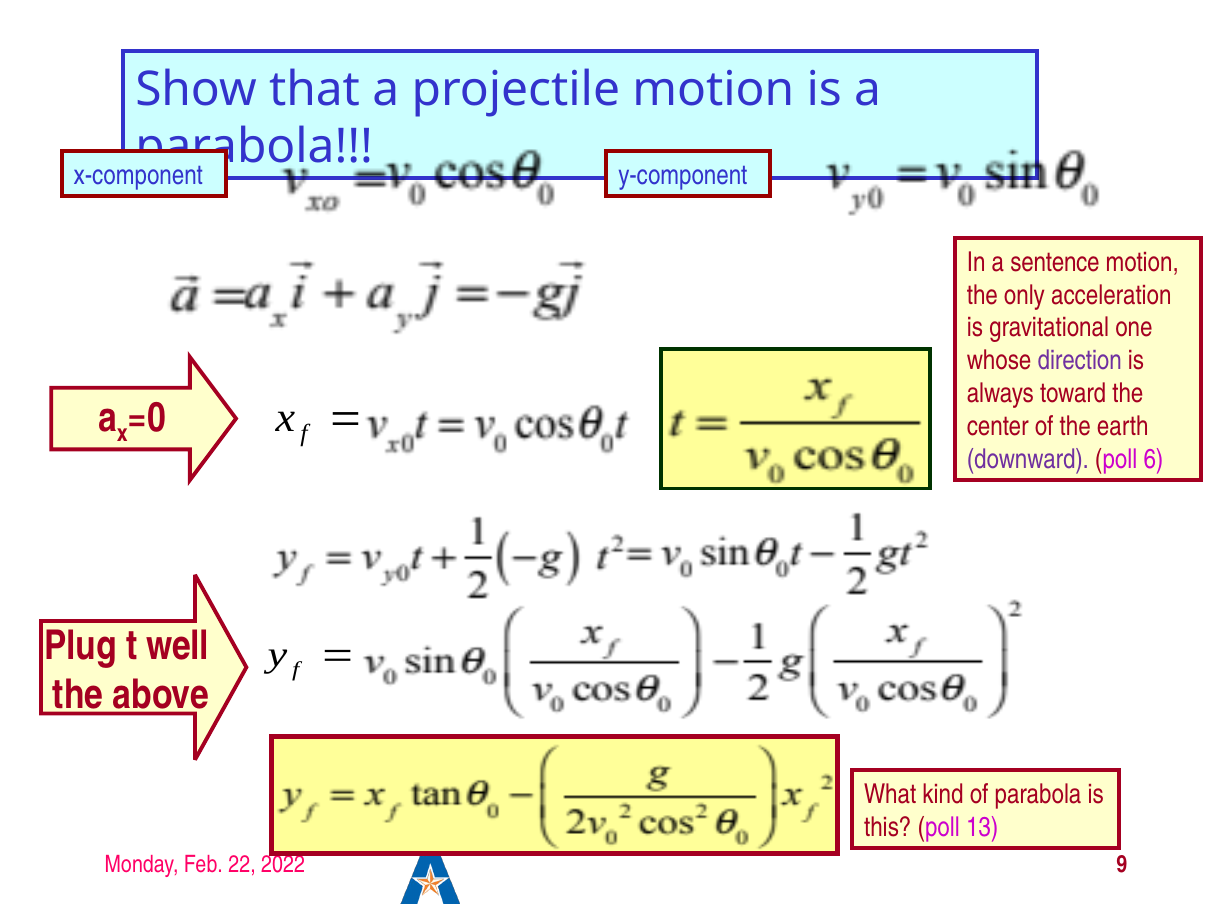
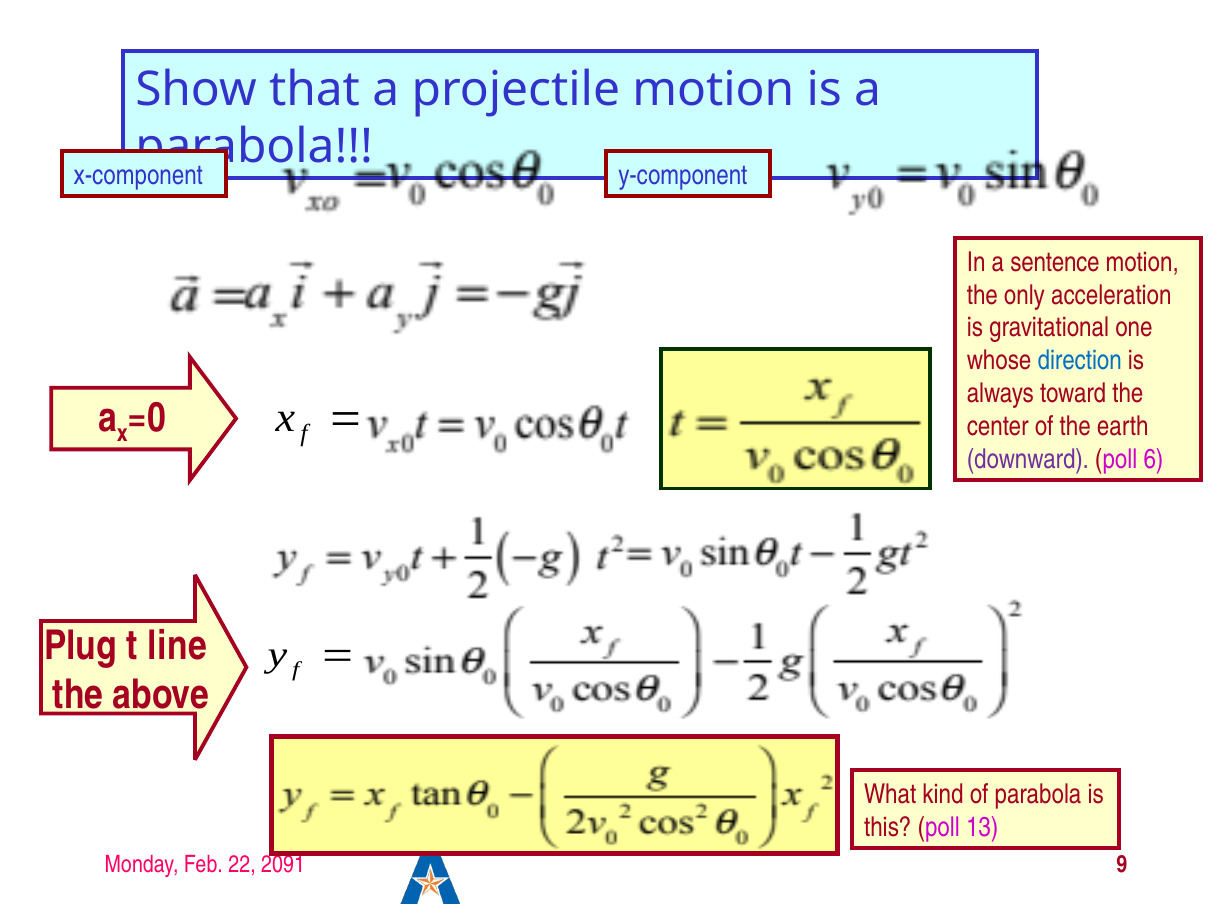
direction colour: purple -> blue (1080, 361)
well: well -> line (177, 645)
2022: 2022 -> 2091 (283, 864)
